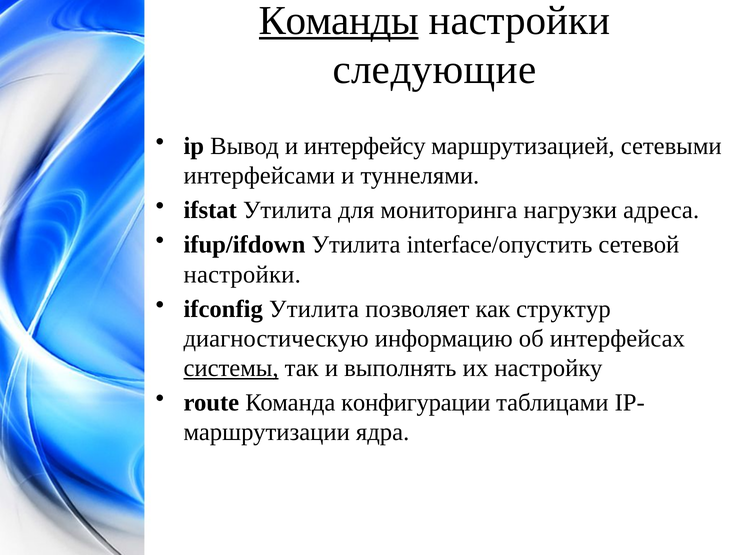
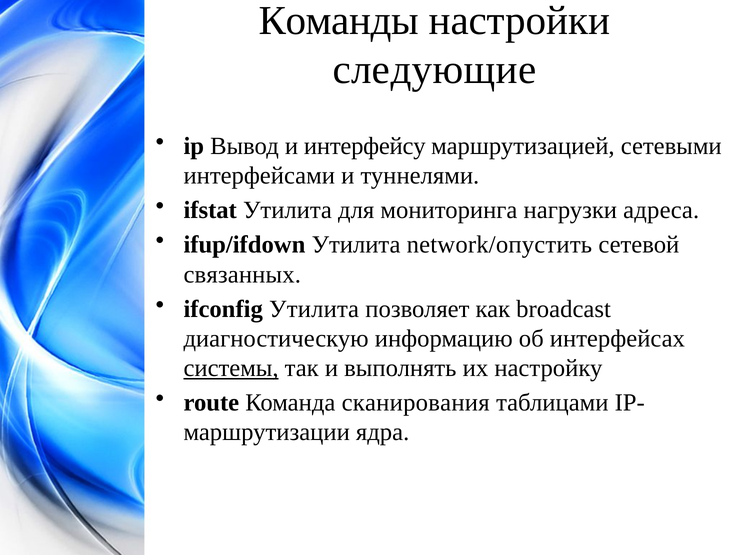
Команды underline: present -> none (339, 21)
interface/опустить: interface/опустить -> network/опустить (499, 245)
настройки: настройки -> связанных (242, 274)
структур: структур -> broadcast (564, 309)
конфигурации: конфигурации -> сканирования (416, 403)
